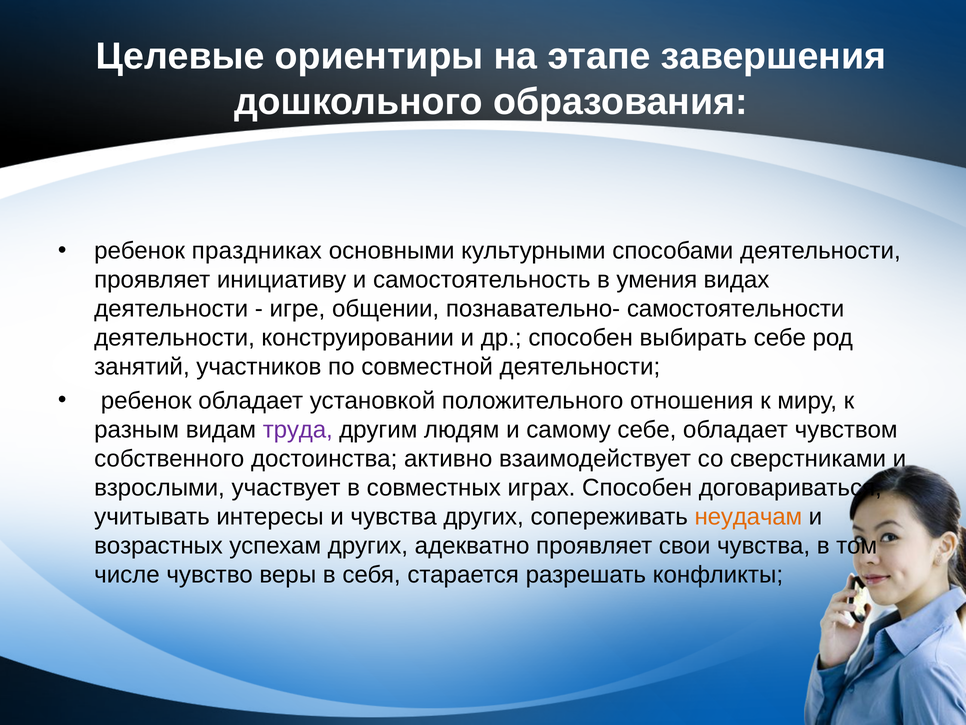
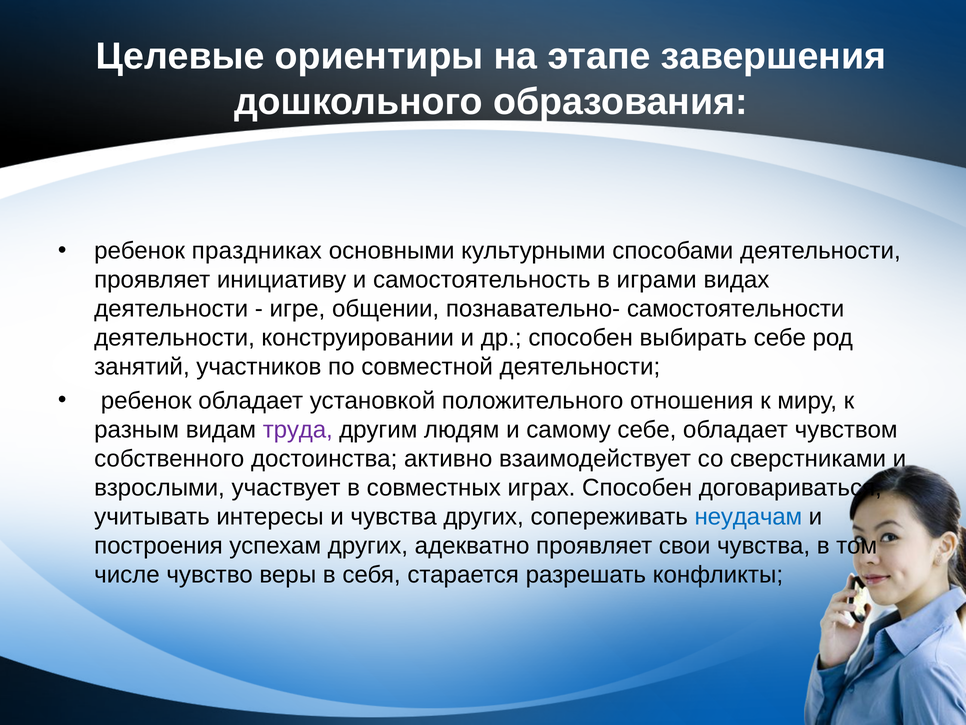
умения: умения -> играми (657, 280)
неудачам colour: orange -> blue (748, 516)
возрастных: возрастных -> построения (158, 545)
